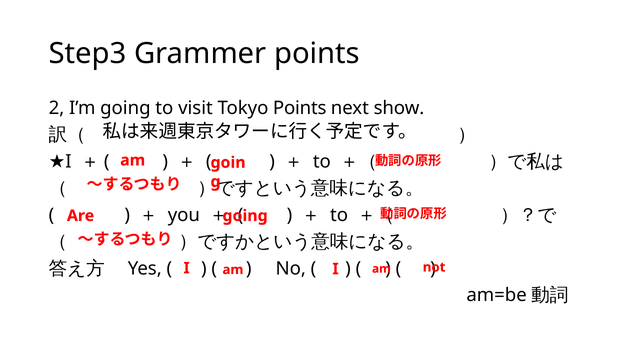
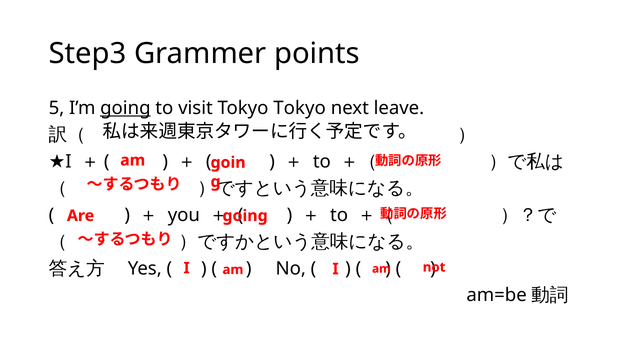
2: 2 -> 5 (56, 108)
going underline: none -> present (125, 108)
Tokyo Points: Points -> Tokyo (300, 108)
show: show -> leave (399, 108)
